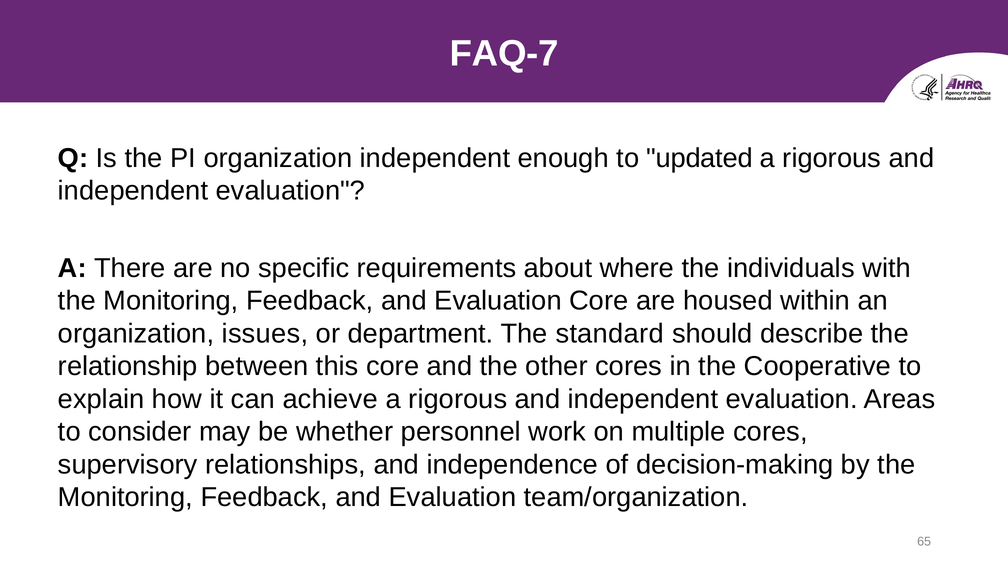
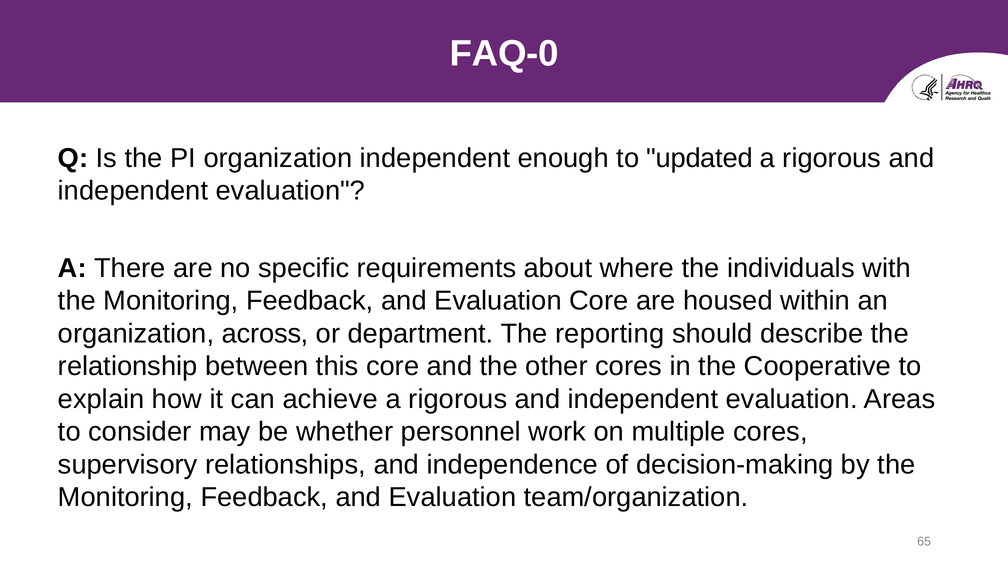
FAQ-7: FAQ-7 -> FAQ-0 (504, 54)
issues: issues -> across (265, 334)
standard: standard -> reporting (610, 334)
